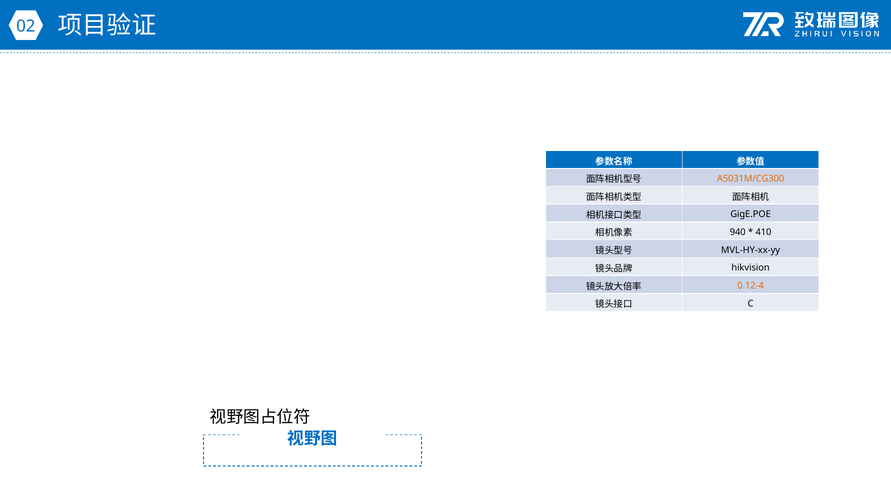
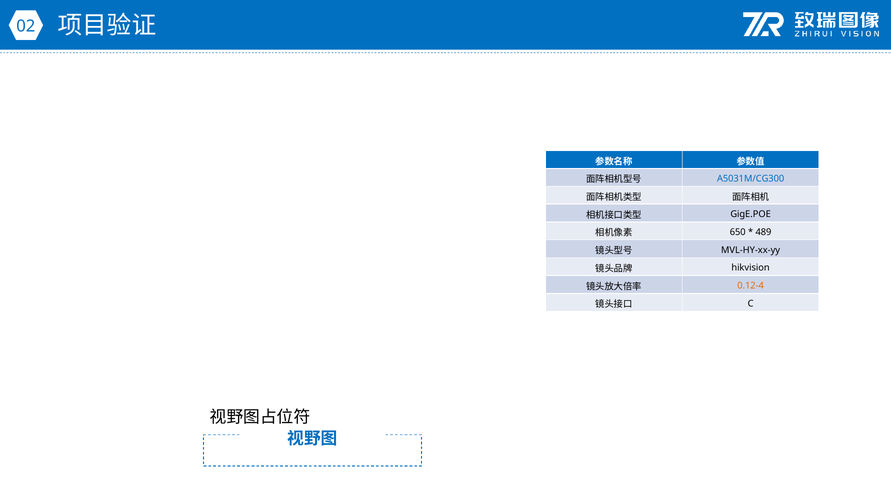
A5031M/CG300 colour: orange -> blue (751, 179)
940: 940 -> 650 (738, 232)
410: 410 -> 489 (763, 232)
